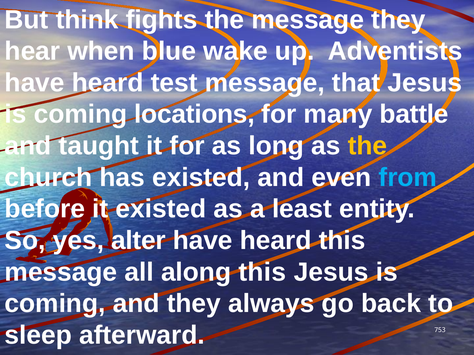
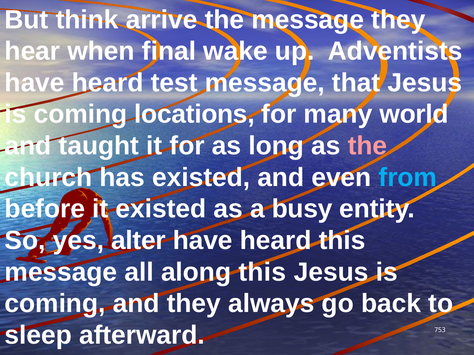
fights: fights -> arrive (162, 20)
blue: blue -> final (169, 51)
battle: battle -> world (414, 114)
the colour: yellow -> pink (368, 146)
least: least -> busy (302, 209)
